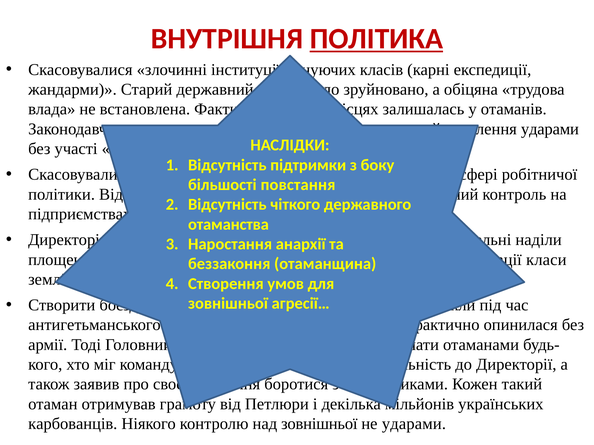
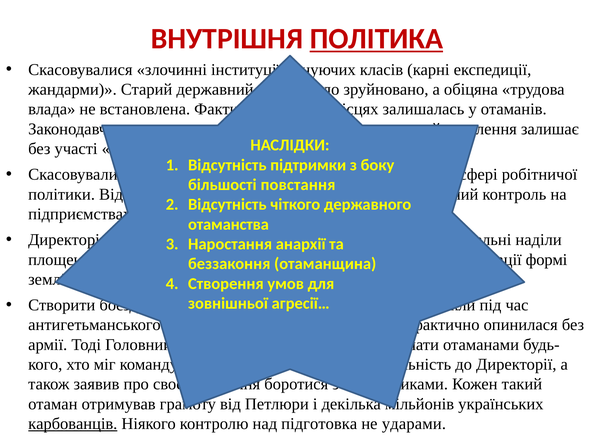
ударами: ударами -> залишає (550, 129)
класи: класи -> формі (547, 260)
карбованців underline: none -> present (73, 424)
над зовнішньої: зовнішньої -> підготовка (319, 424)
